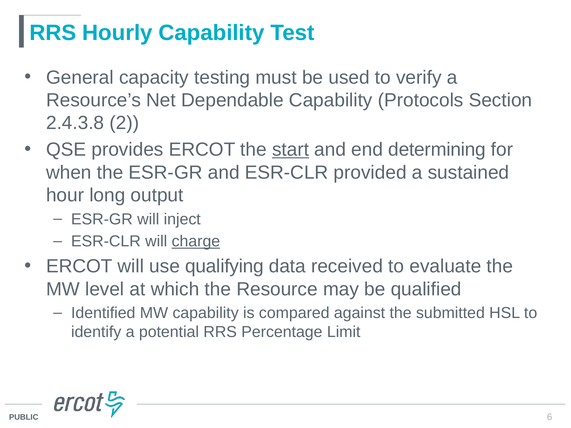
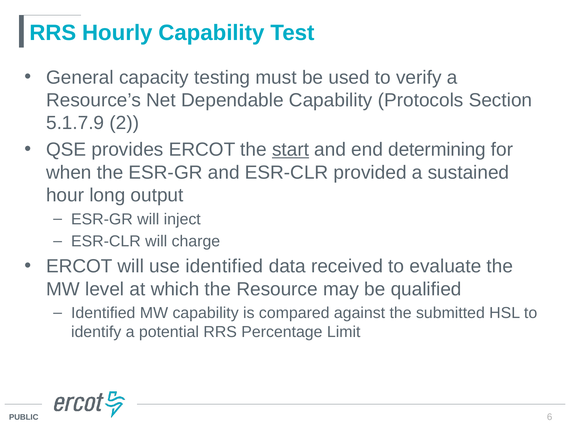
2.4.3.8: 2.4.3.8 -> 5.1.7.9 (75, 123)
charge underline: present -> none (196, 242)
use qualifying: qualifying -> identified (224, 266)
